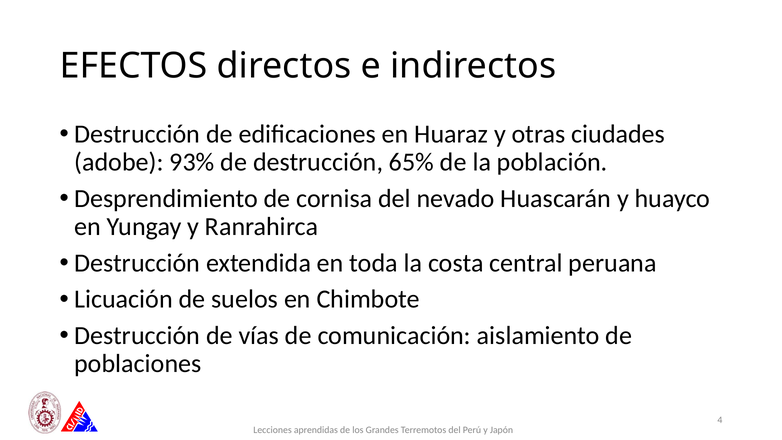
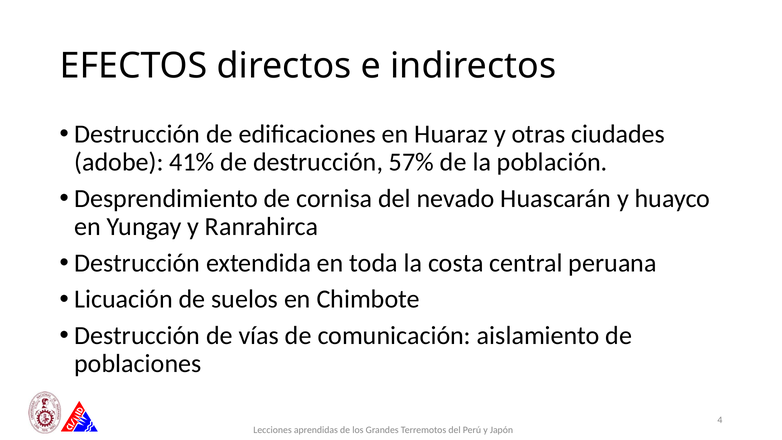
93%: 93% -> 41% (192, 162)
65%: 65% -> 57% (411, 162)
